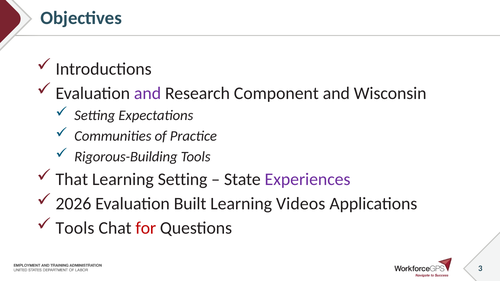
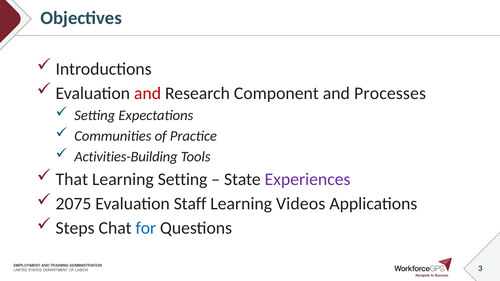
and colour: purple -> red (148, 93)
Wisconsin: Wisconsin -> Processes (390, 93)
Rigorous-Building: Rigorous-Building -> Activities-Building (126, 157)
2026: 2026 -> 2075 (73, 204)
Built: Built -> Staff (190, 204)
Tools: Tools -> Steps (75, 228)
for colour: red -> blue (146, 228)
